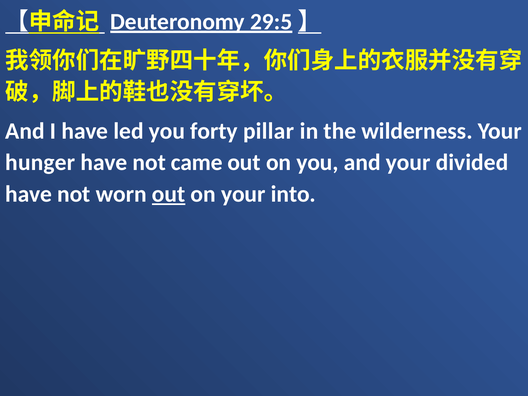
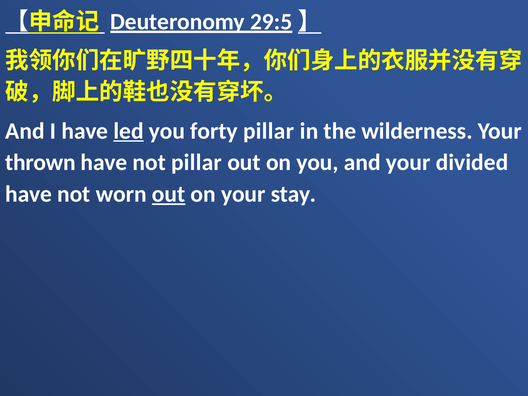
led underline: none -> present (129, 131)
hunger: hunger -> thrown (40, 163)
not came: came -> pillar (196, 163)
into: into -> stay (293, 194)
